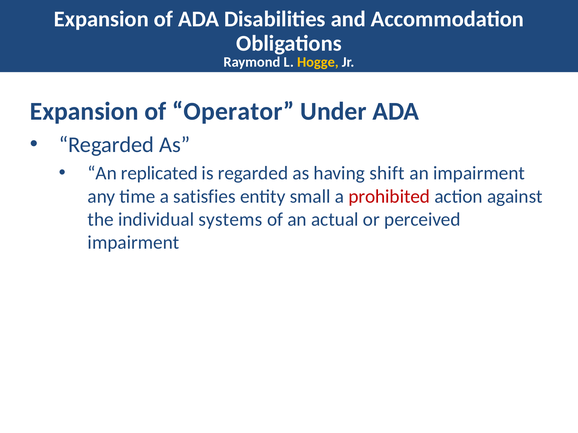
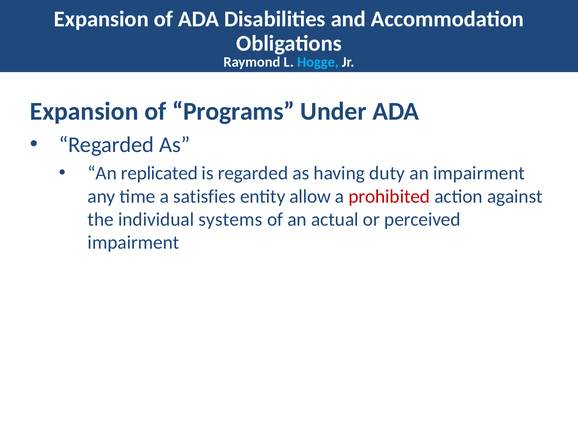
Hogge colour: yellow -> light blue (318, 62)
Operator: Operator -> Programs (233, 112)
shift: shift -> duty (387, 173)
small: small -> allow (310, 197)
